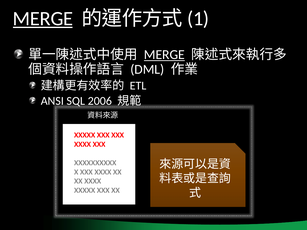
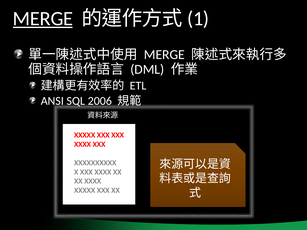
MERGE underline: present -> none (164, 55)
